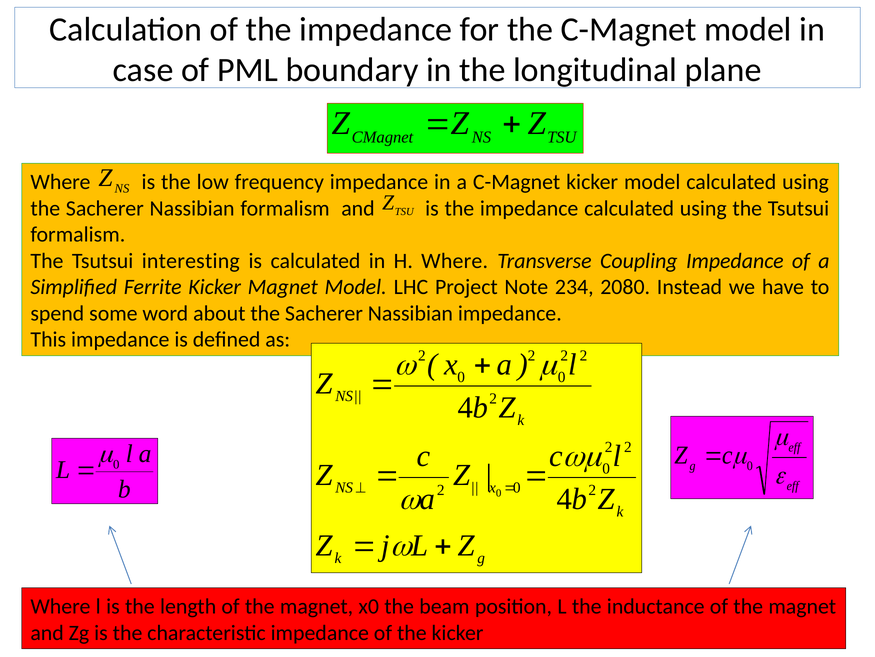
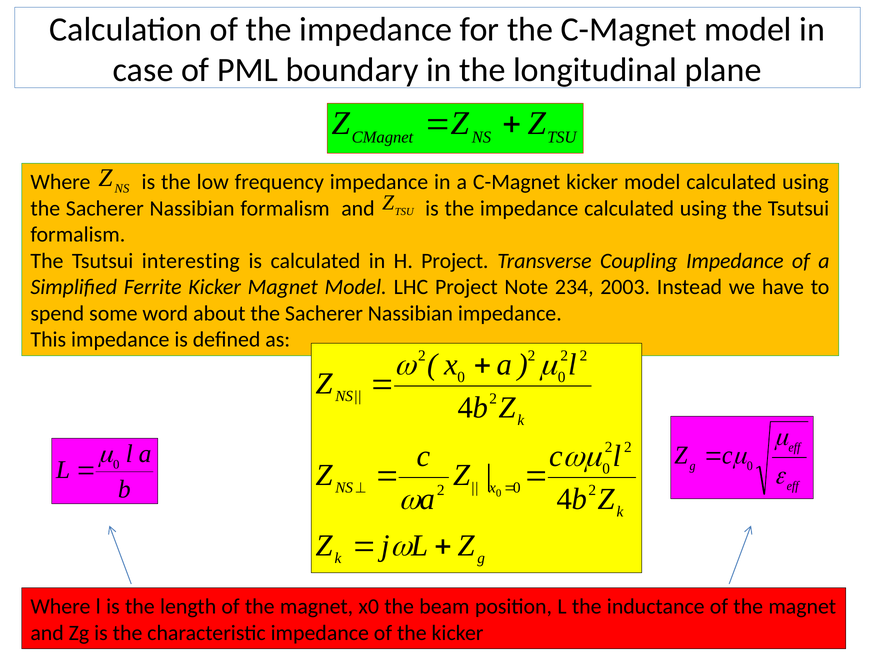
H Where: Where -> Project (455, 261)
2080: 2080 -> 2003 (625, 287)
